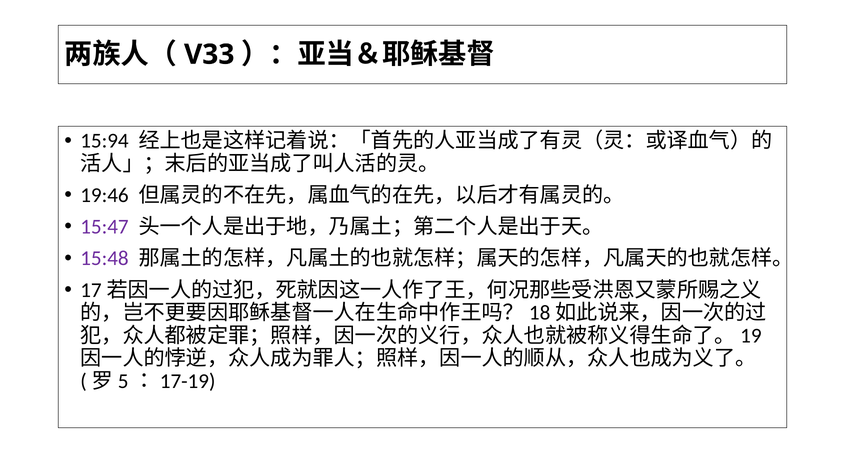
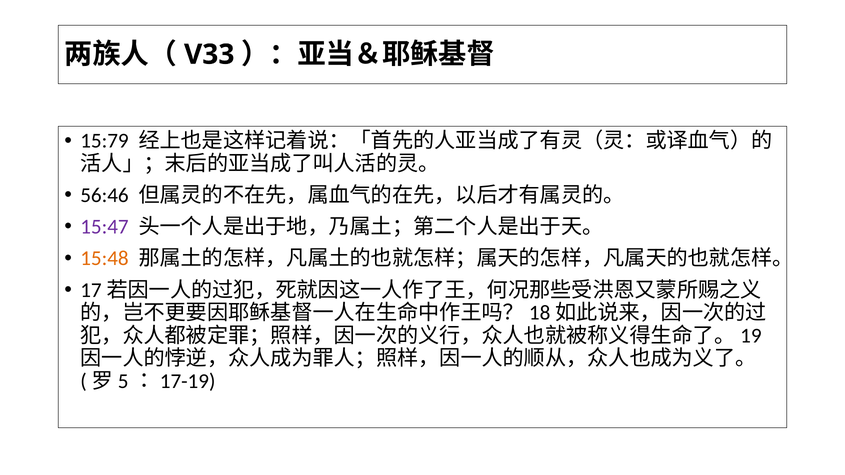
15:94: 15:94 -> 15:79 (104, 141)
19:46: 19:46 -> 56:46 (104, 195)
15:48 colour: purple -> orange (104, 259)
